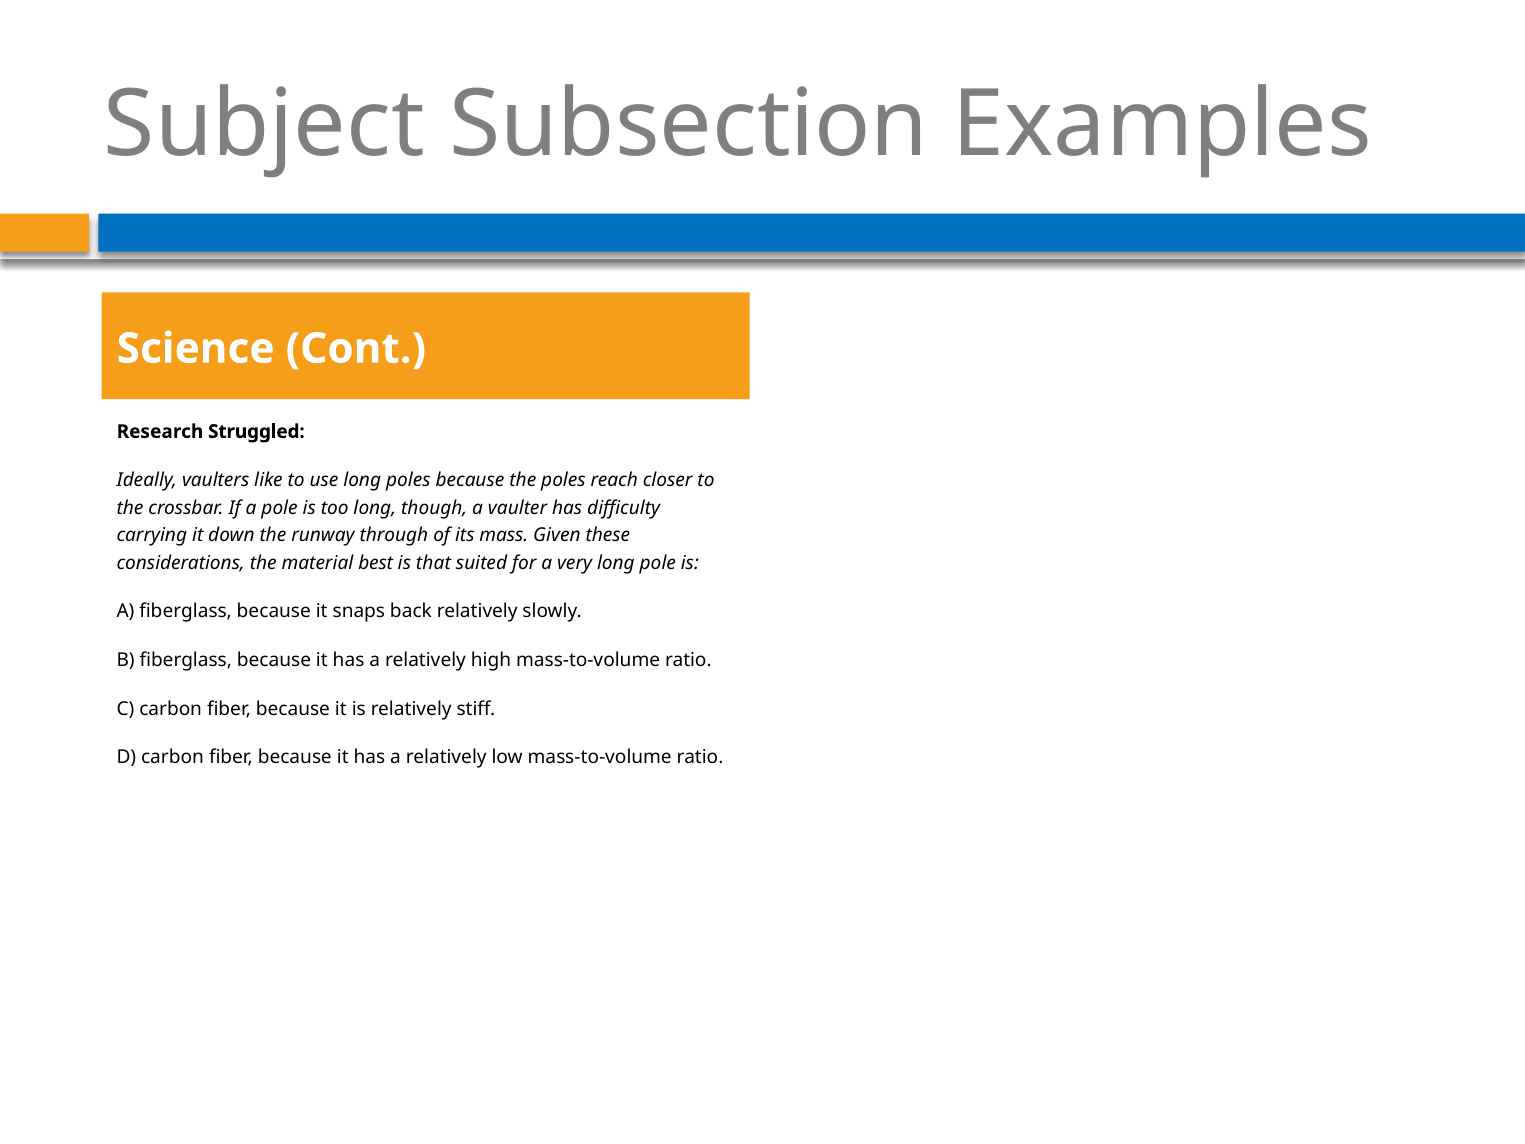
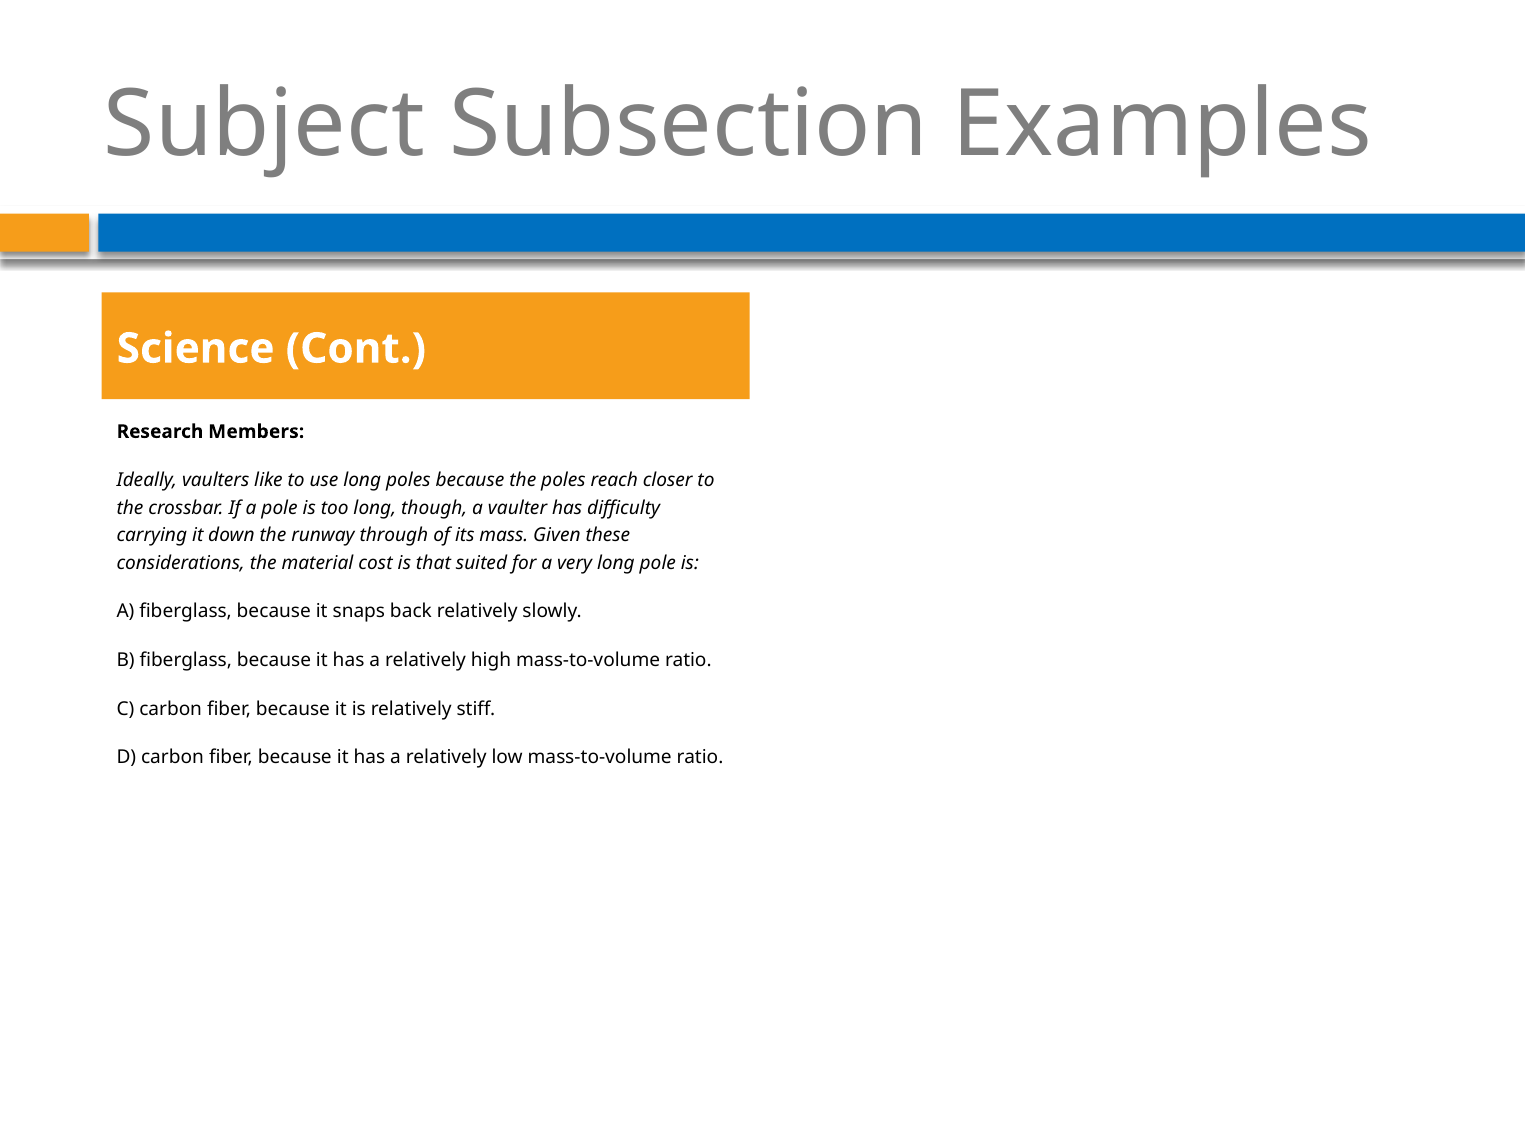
Struggled: Struggled -> Members (256, 432)
best: best -> cost (375, 563)
